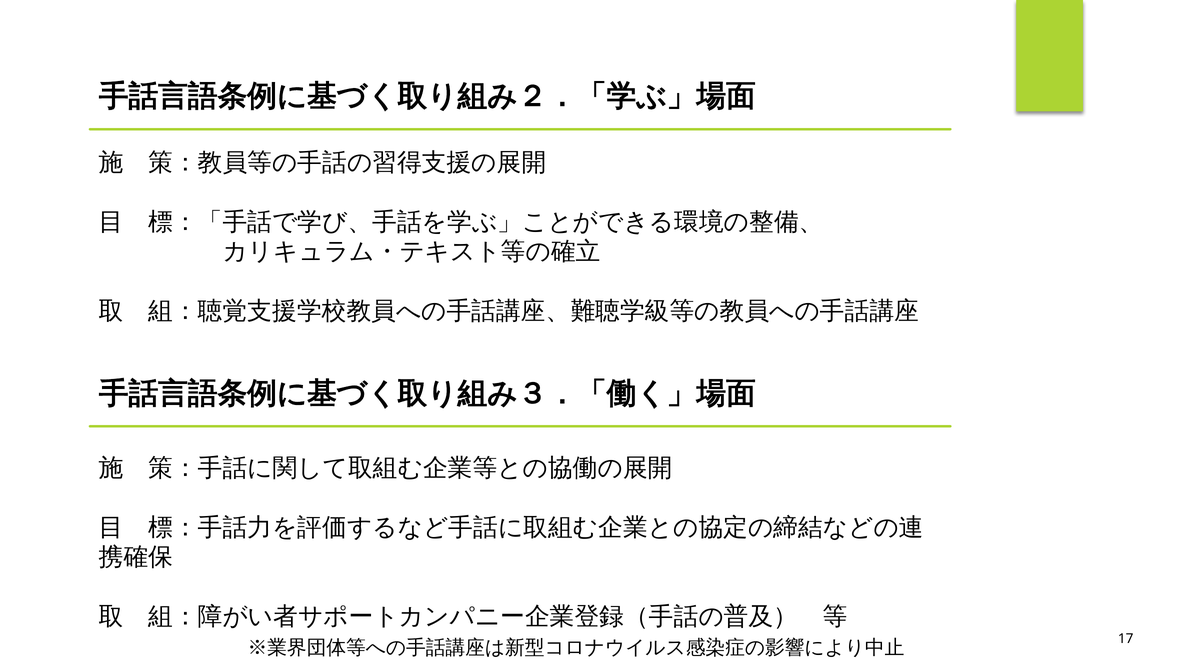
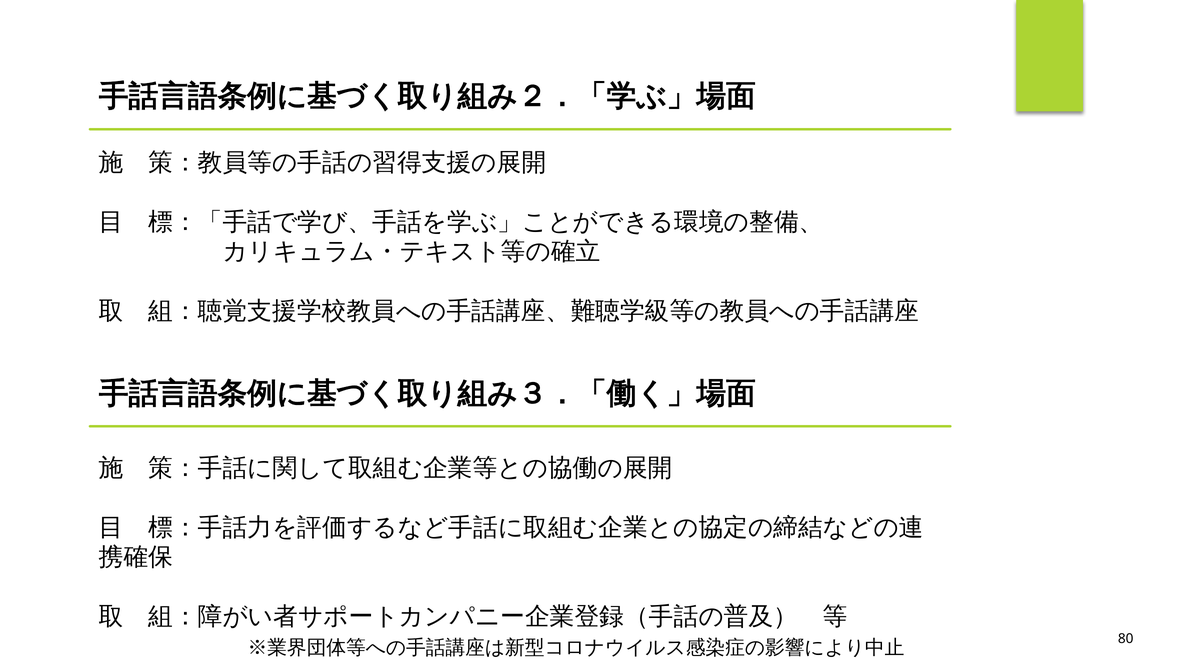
17: 17 -> 80 (1126, 639)
